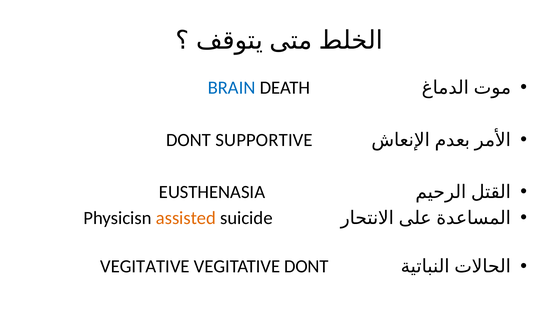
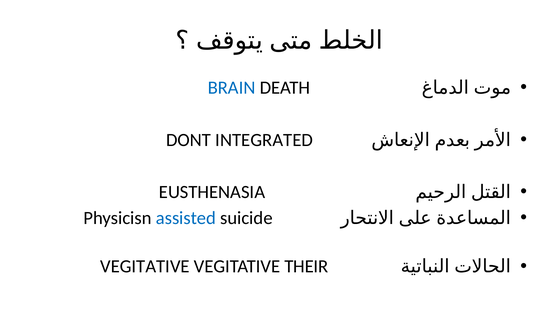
SUPPORTIVE: SUPPORTIVE -> INTEGRATED (264, 140)
assisted colour: orange -> blue (186, 218)
VEGITATIVE DONT: DONT -> THEIR (306, 267)
